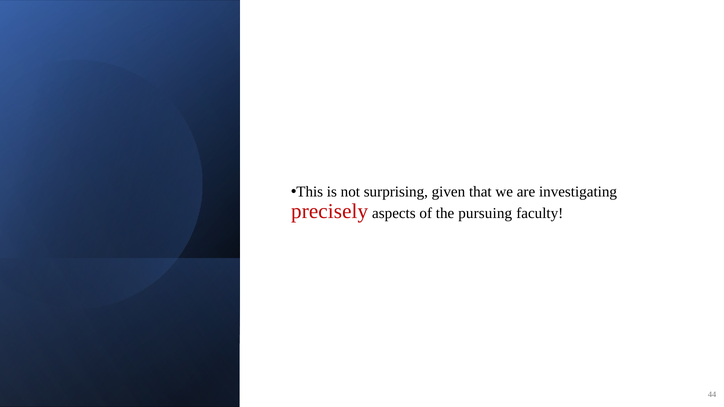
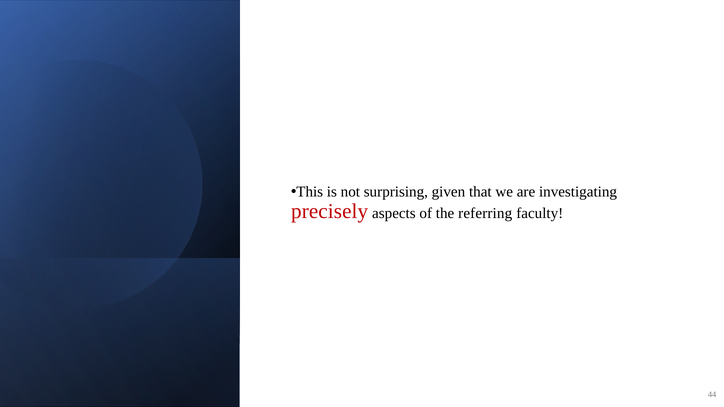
pursuing: pursuing -> referring (485, 213)
